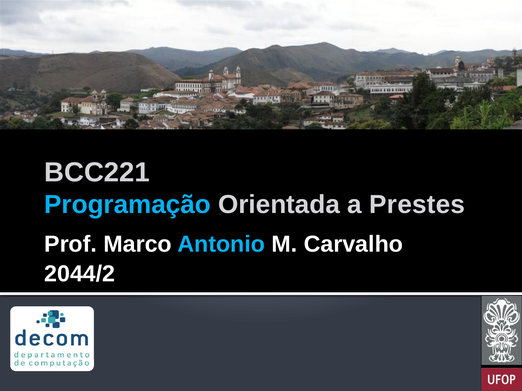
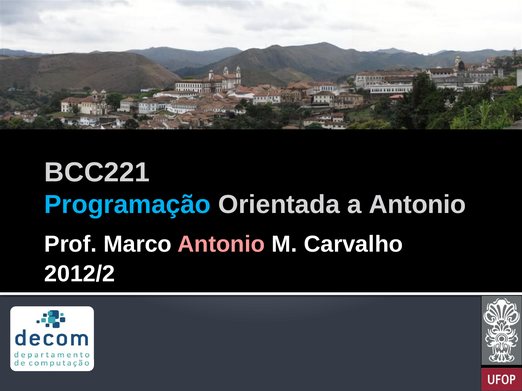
a Prestes: Prestes -> Antonio (417, 205)
Antonio colour: light blue -> pink (221, 244)
2044/2: 2044/2 -> 2012/2 (80, 274)
